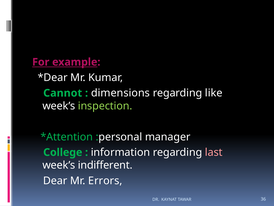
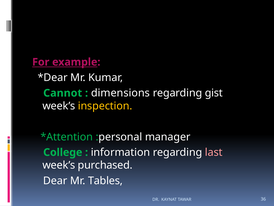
like: like -> gist (214, 93)
inspection colour: light green -> yellow (105, 106)
indifferent: indifferent -> purchased (105, 165)
Errors: Errors -> Tables (105, 180)
